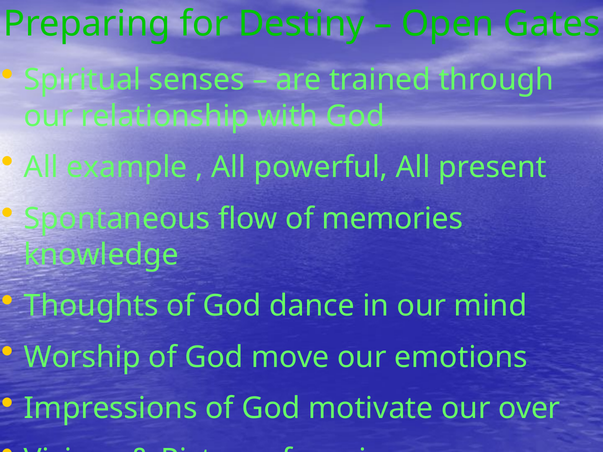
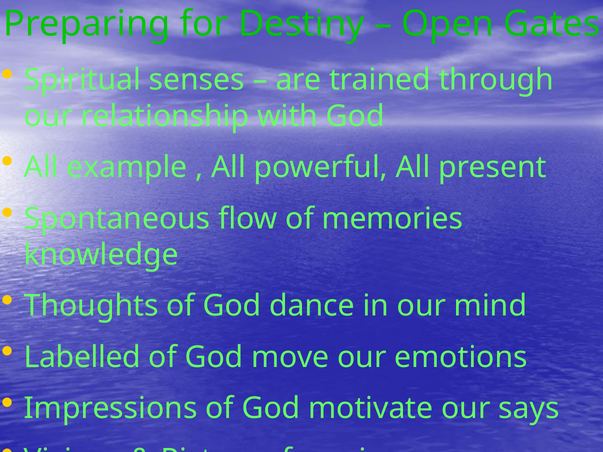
Worship: Worship -> Labelled (82, 357)
over: over -> says (529, 409)
